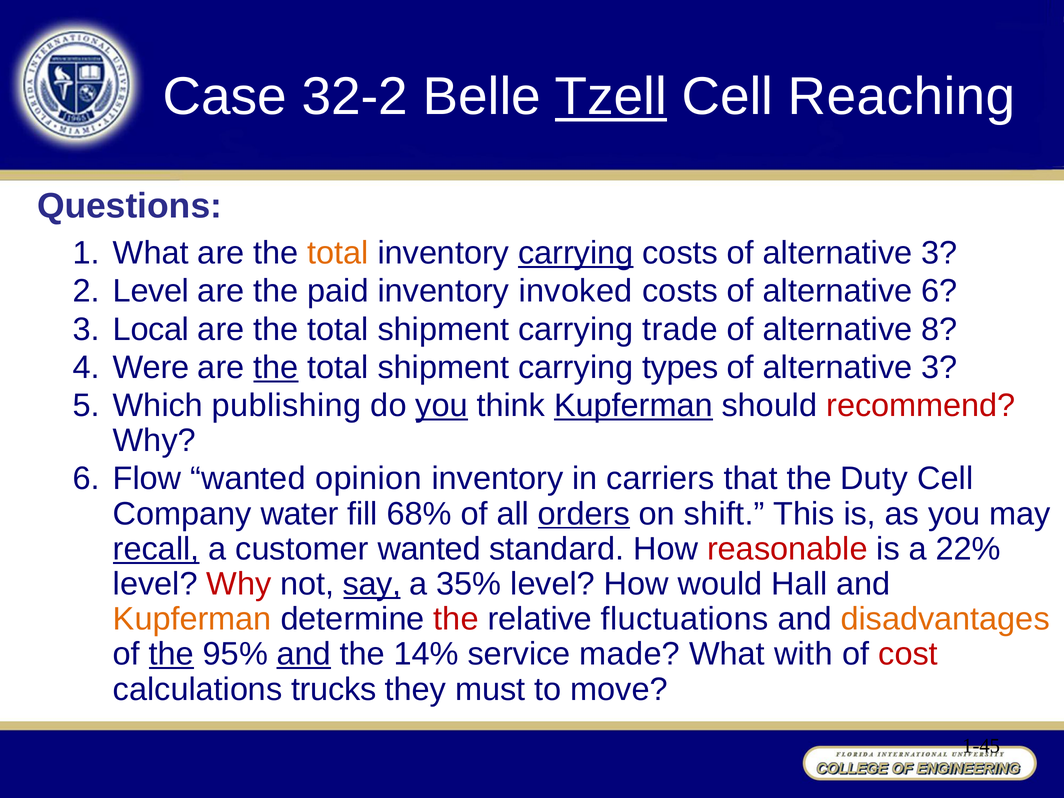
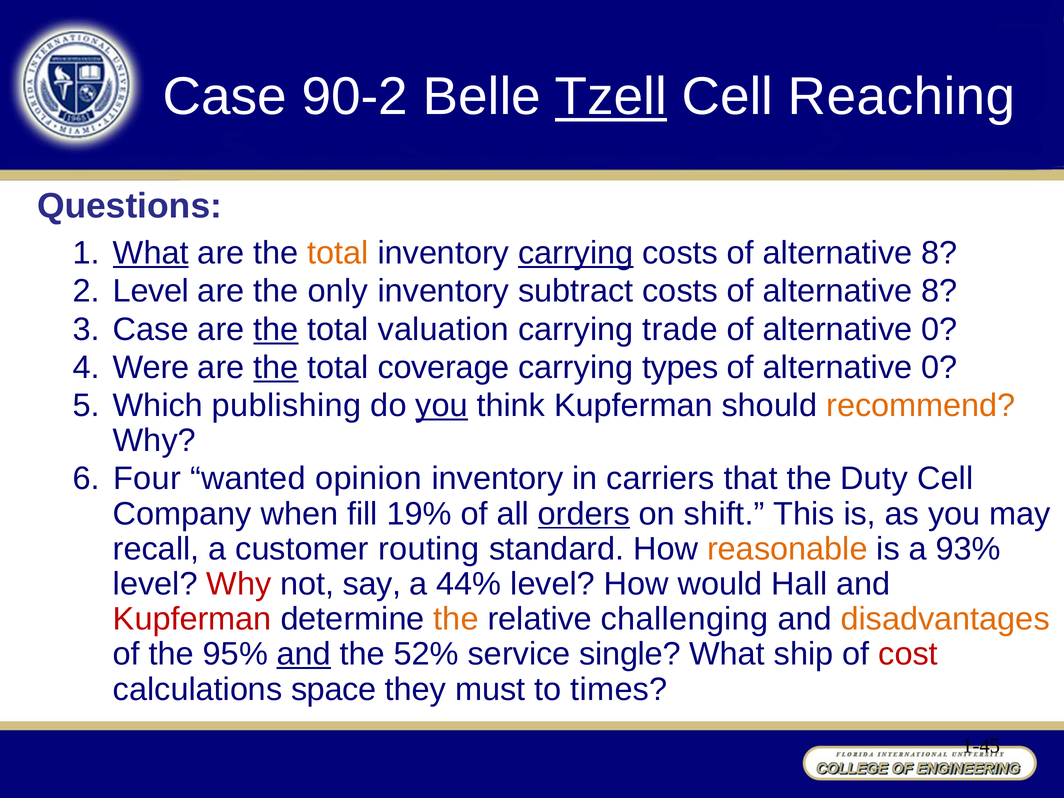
32-2: 32-2 -> 90-2 (355, 97)
What underline: none -> present (151, 253)
3: 3 -> 8 (939, 253)
paid: paid -> only (338, 291)
invoked: invoked -> subtract (576, 291)
6: 6 -> 8 (939, 291)
3 Local: Local -> Case (151, 329)
the underline: none -> present (276, 329)
shipment: shipment -> valuation (443, 329)
8: 8 -> 0 (939, 329)
shipment: shipment -> coverage (444, 367)
3: 3 -> 0 (939, 367)
Kupferman underline: present -> none (634, 405)
recommend colour: red -> orange (921, 405)
Flow: Flow -> Four (147, 479)
water: water -> when (299, 514)
68%: 68% -> 19% (419, 514)
recall underline: present -> none (156, 549)
customer wanted: wanted -> routing (429, 549)
reasonable colour: red -> orange (787, 549)
22%: 22% -> 93% (968, 549)
say underline: present -> none (372, 584)
35%: 35% -> 44% (469, 584)
Kupferman colour: orange -> red (192, 619)
the colour: red -> orange (456, 619)
fluctuations: fluctuations -> challenging (685, 619)
the underline: present -> none (171, 654)
14%: 14% -> 52% (426, 654)
made: made -> single (630, 654)
with: with -> ship (804, 654)
trucks: trucks -> space (334, 689)
move: move -> times (619, 689)
